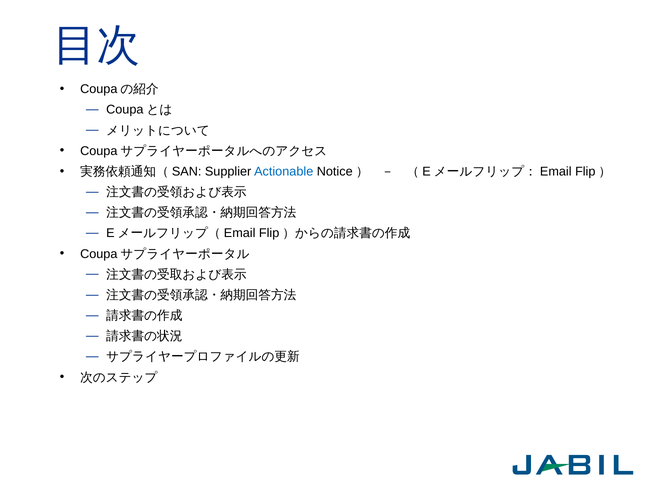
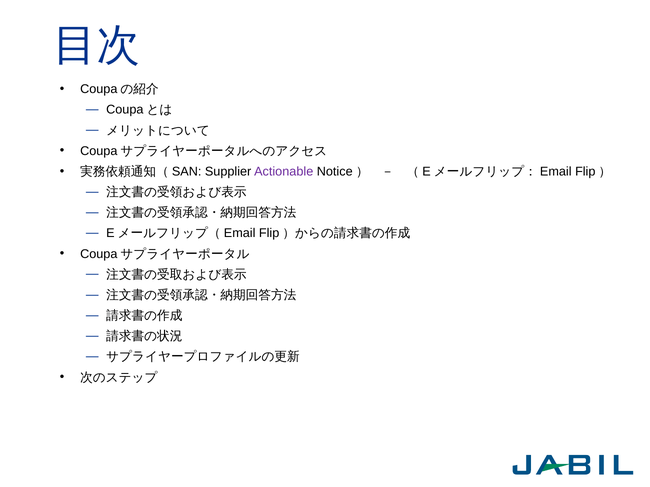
Actionable colour: blue -> purple (284, 172)
